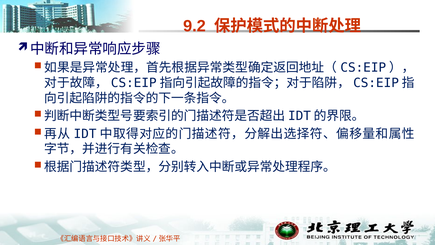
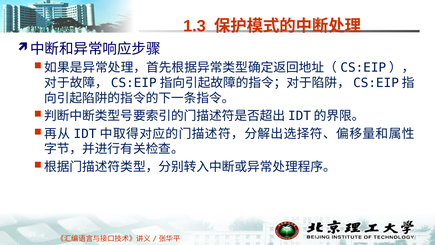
9.2: 9.2 -> 1.3 (194, 26)
